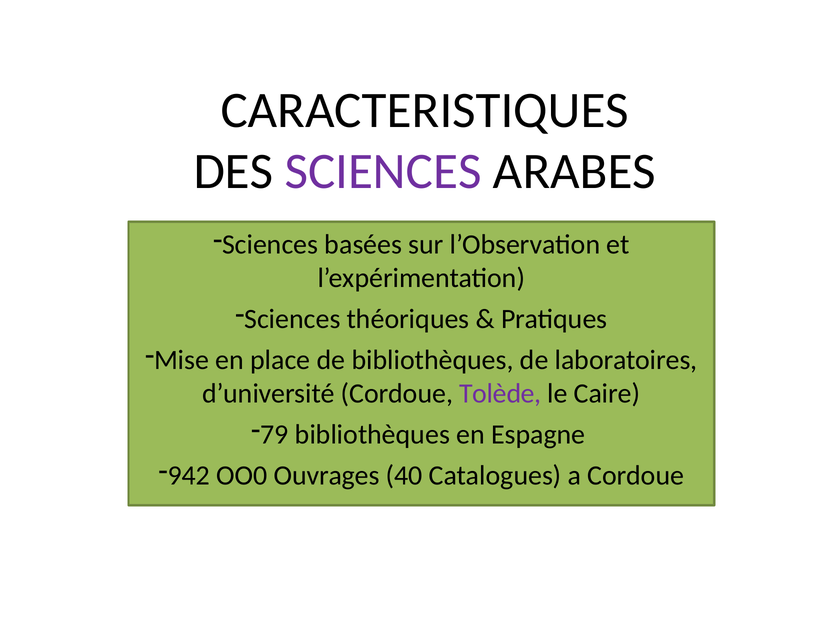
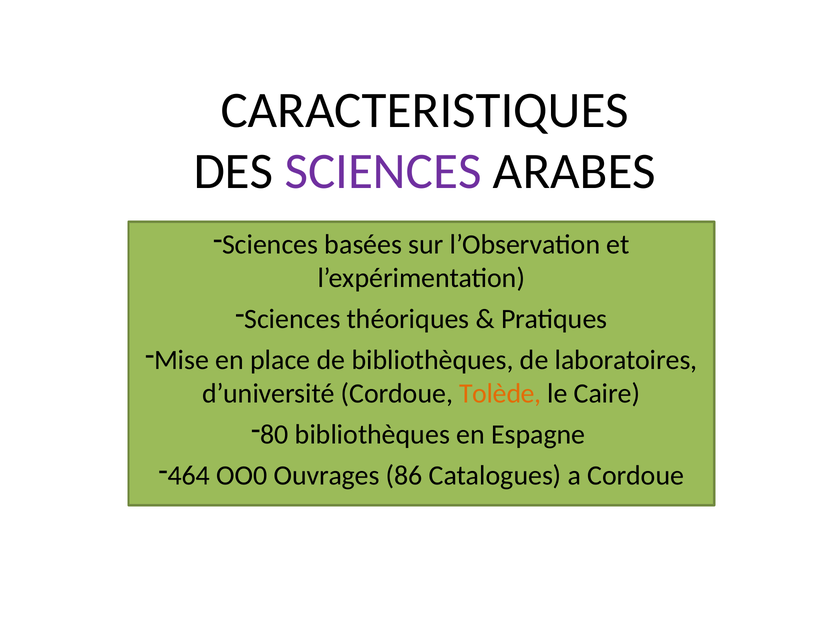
Tolède colour: purple -> orange (500, 393)
79: 79 -> 80 (274, 434)
942: 942 -> 464 (189, 475)
40: 40 -> 86 (404, 475)
